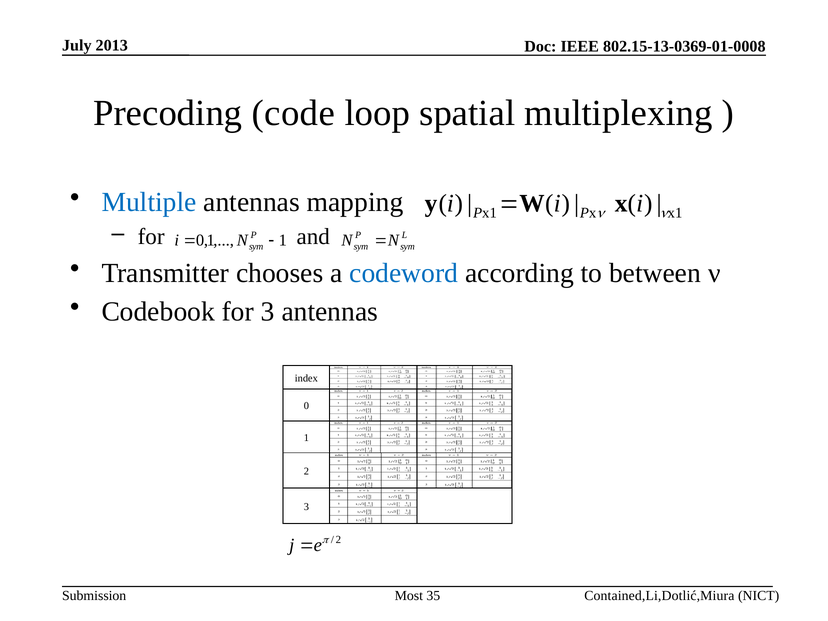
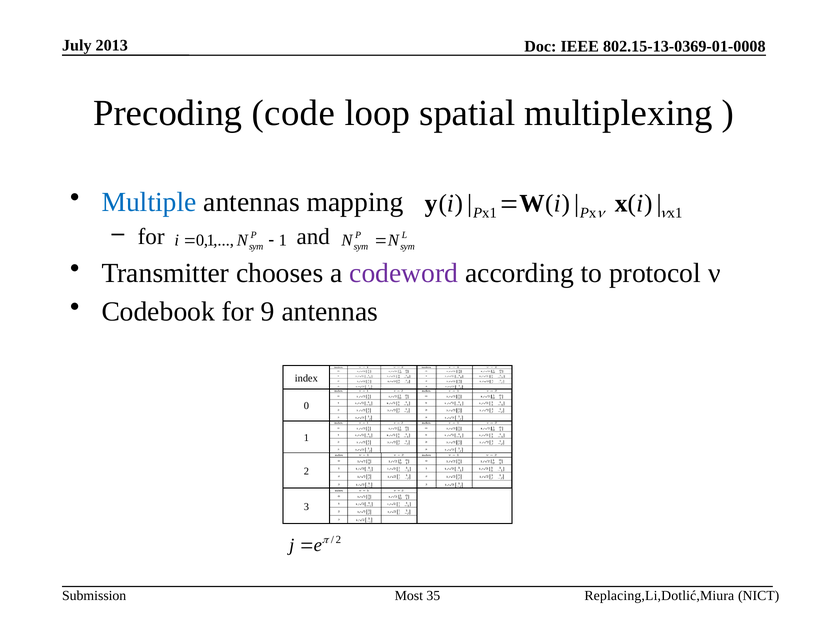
codeword colour: blue -> purple (404, 273)
between: between -> protocol (655, 273)
for 3: 3 -> 9 (268, 312)
Contained,Li,Dotlić,Miura: Contained,Li,Dotlić,Miura -> Replacing,Li,Dotlić,Miura (659, 596)
